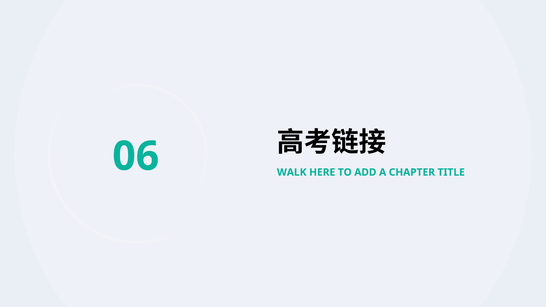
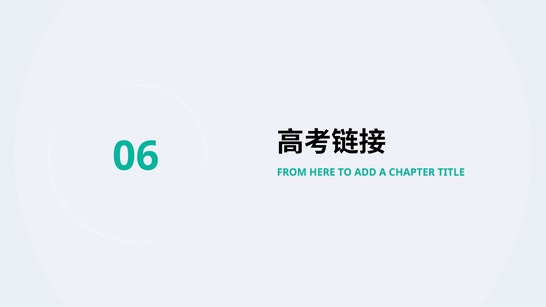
WALK: WALK -> FROM (292, 172)
